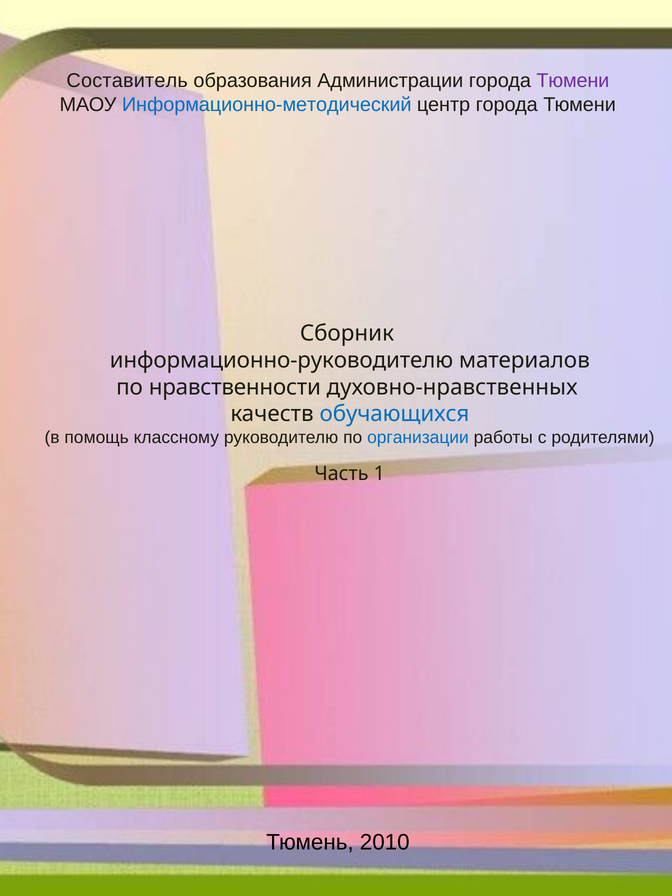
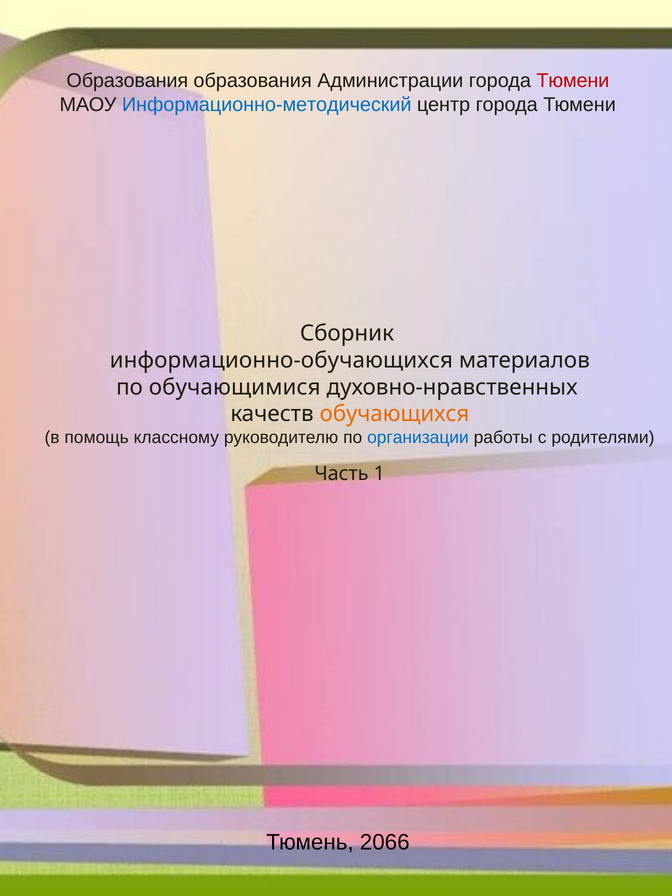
Составитель: Составитель -> Образования (127, 81)
Тюмени colour: purple -> red (573, 81)
информационно-руководителю: информационно-руководителю -> информационно-обучающихся (281, 360)
нравственности: нравственности -> обучающимися (235, 387)
обучающихся colour: blue -> orange (394, 414)
2010: 2010 -> 2066 (385, 842)
